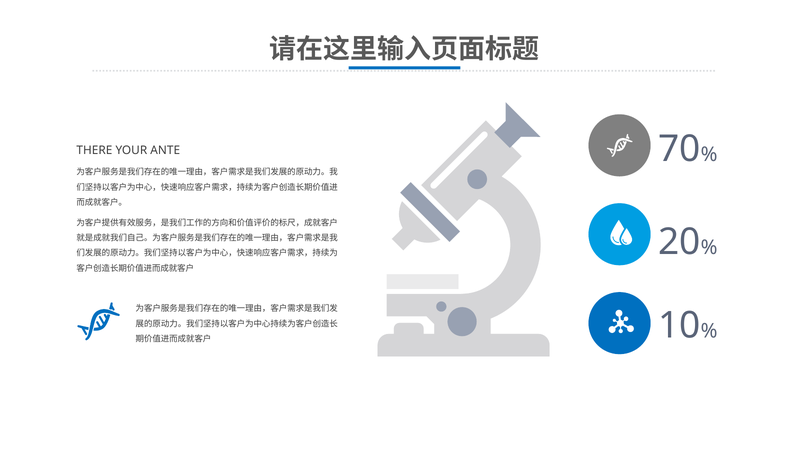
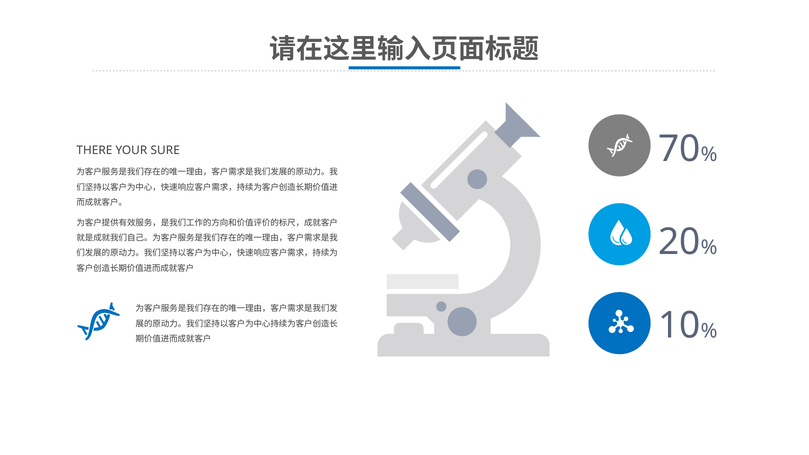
ANTE: ANTE -> SURE (165, 150)
